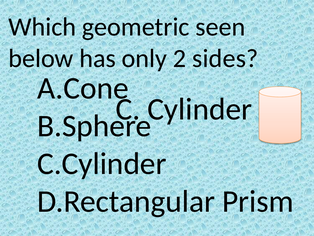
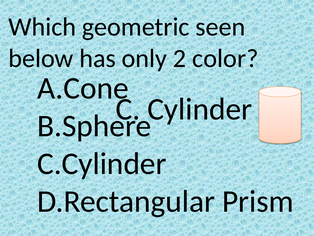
sides: sides -> color (225, 58)
